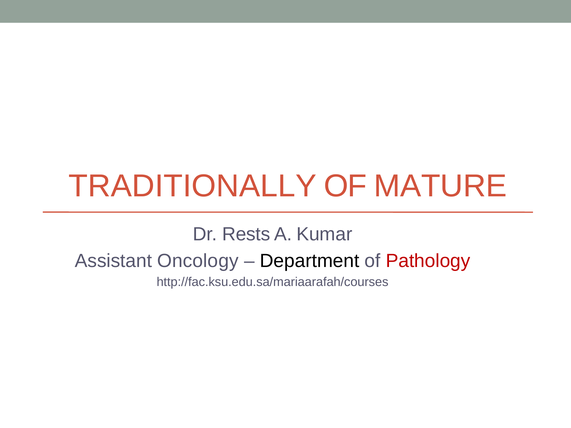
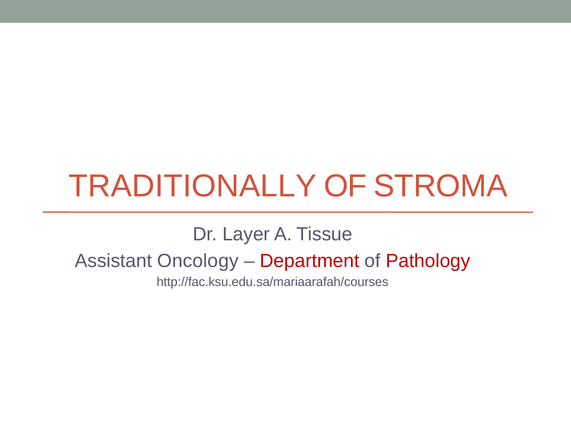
MATURE: MATURE -> STROMA (440, 186)
Rests: Rests -> Layer (246, 235)
Kumar: Kumar -> Tissue (324, 235)
Department colour: black -> red (310, 261)
